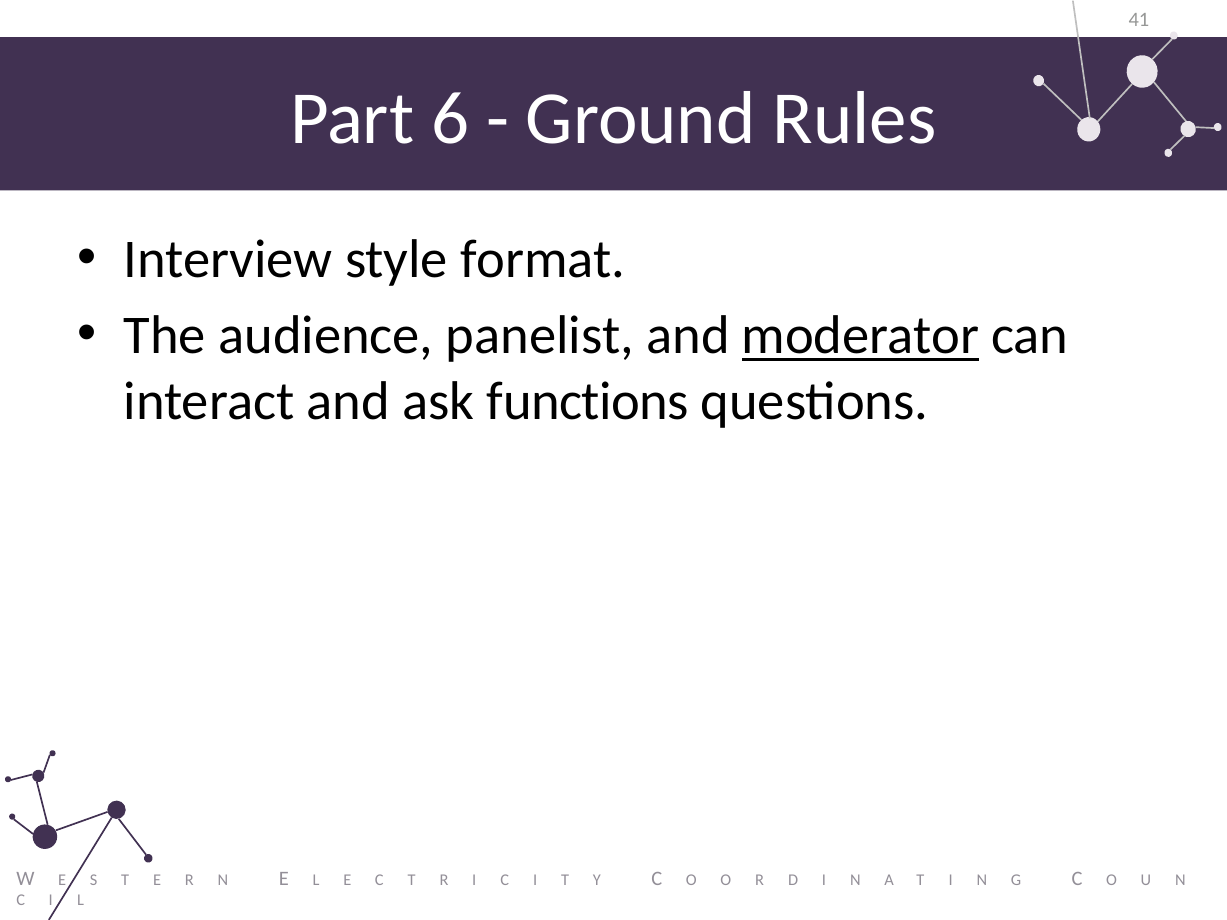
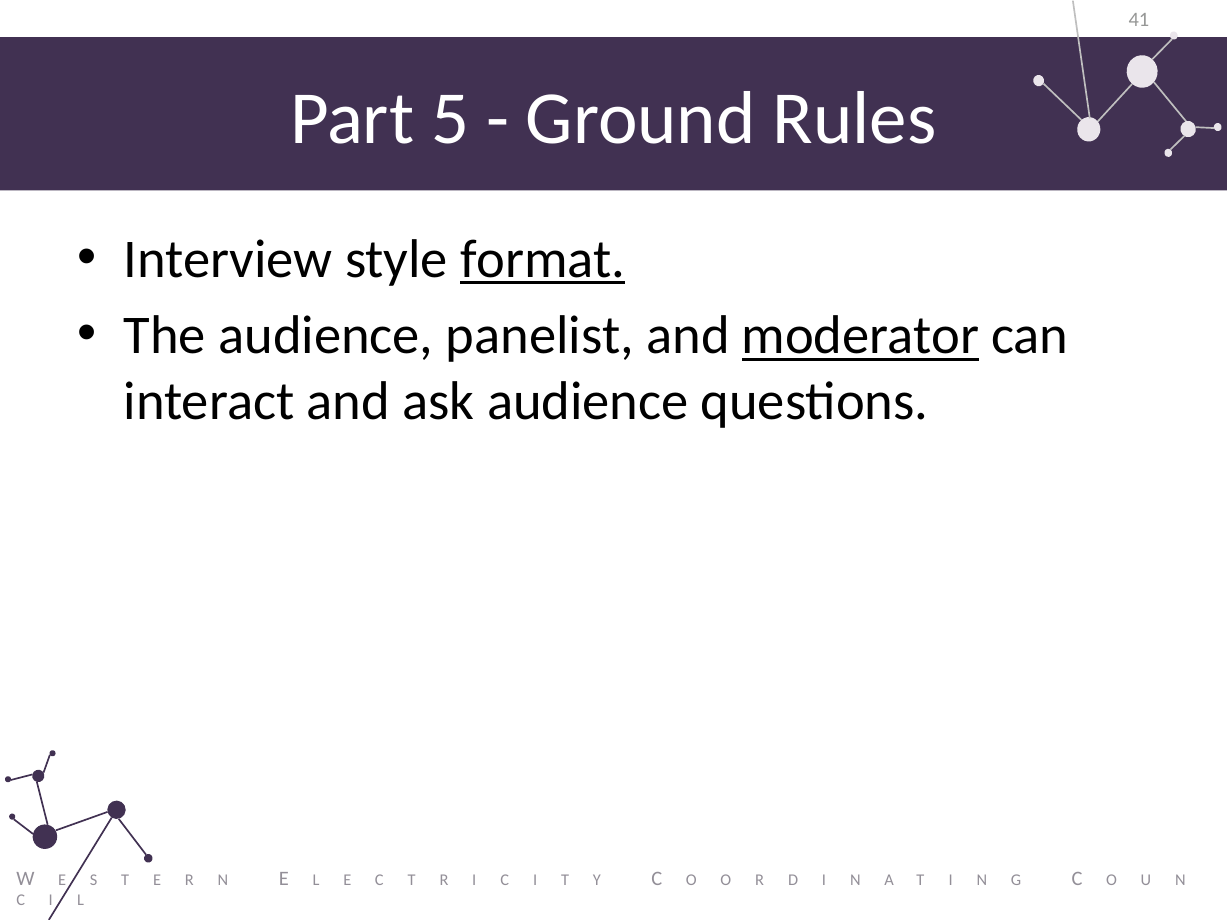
6: 6 -> 5 (450, 119)
format underline: none -> present (543, 259)
ask functions: functions -> audience (588, 401)
